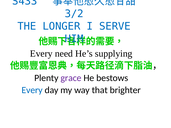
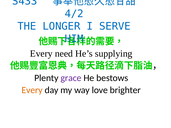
3/2: 3/2 -> 4/2 (74, 14)
Every colour: blue -> orange (32, 90)
that: that -> love (100, 90)
